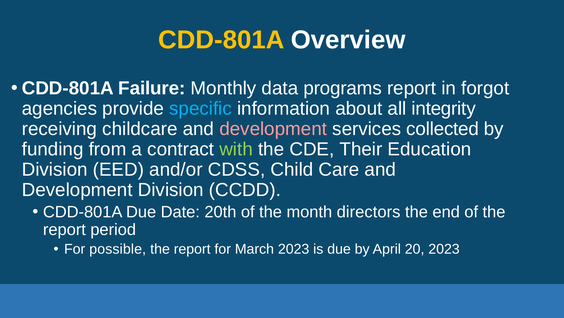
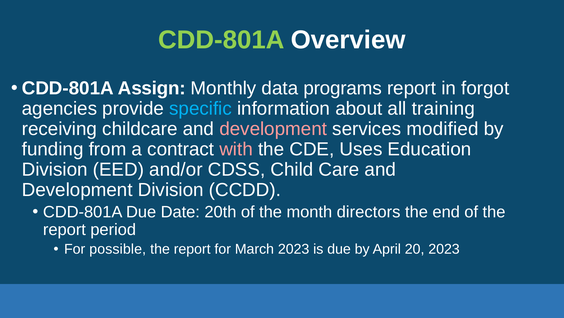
CDD-801A colour: yellow -> light green (221, 40)
Failure: Failure -> Assign (152, 88)
integrity: integrity -> training (443, 108)
collected: collected -> modified (442, 129)
with colour: light green -> pink (236, 149)
Their: Their -> Uses (361, 149)
